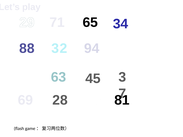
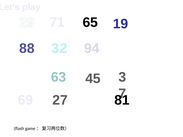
34: 34 -> 19 (121, 24)
28: 28 -> 27 (60, 100)
